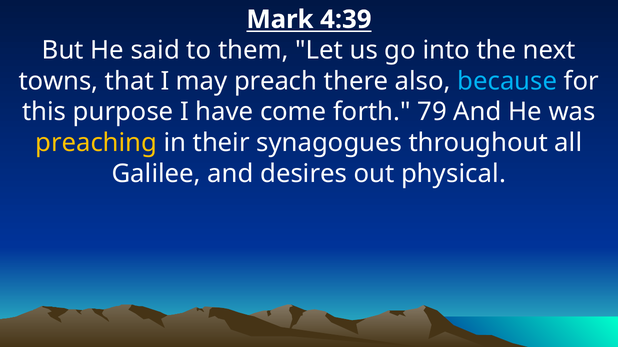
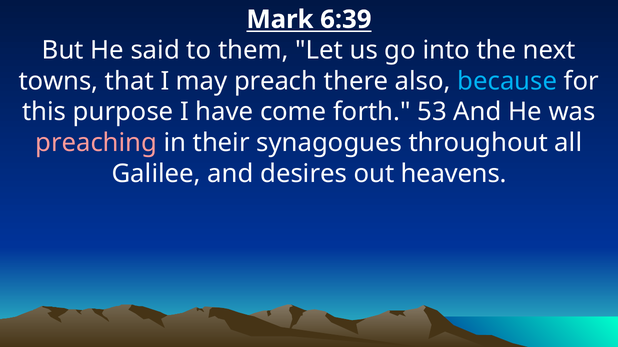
4:39: 4:39 -> 6:39 (346, 20)
79: 79 -> 53 (432, 112)
preaching colour: yellow -> pink (96, 143)
physical: physical -> heavens (454, 174)
